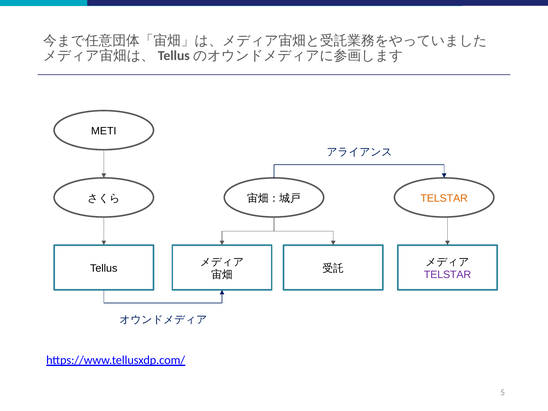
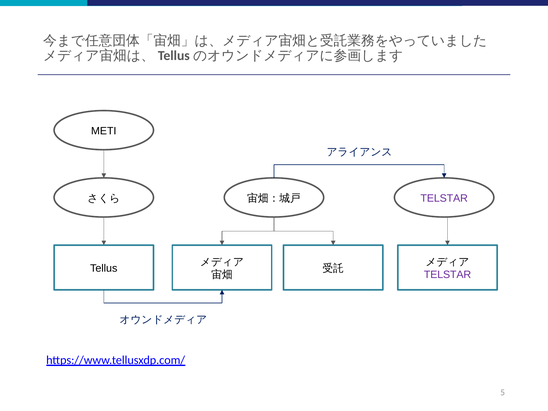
TELSTAR colour: orange -> purple (444, 198)
